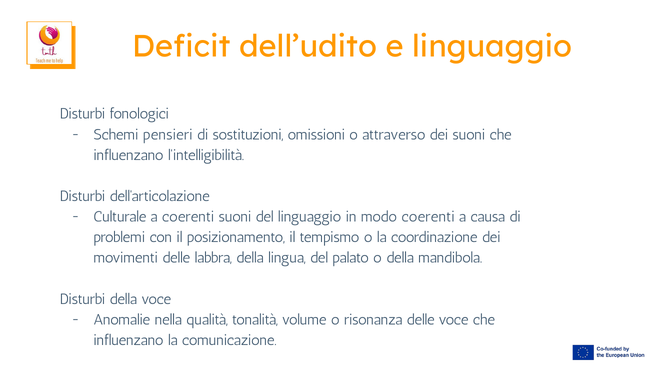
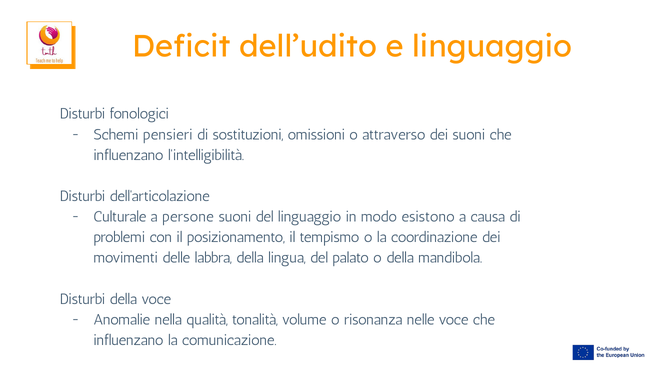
a coerenti: coerenti -> persone (188, 217)
modo coerenti: coerenti -> esistono (428, 217)
risonanza delle: delle -> nelle (421, 320)
